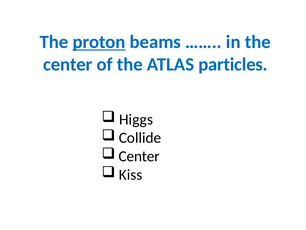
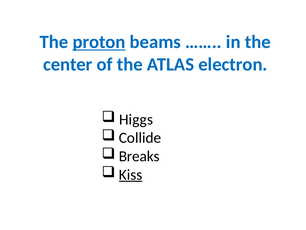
particles: particles -> electron (233, 64)
Center: Center -> Breaks (139, 156)
Kiss underline: none -> present (131, 174)
